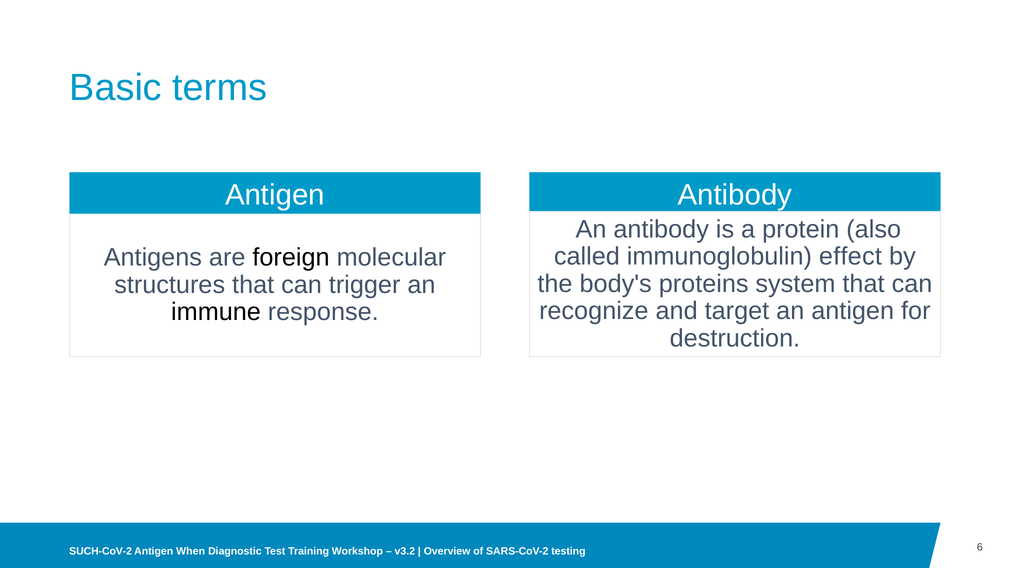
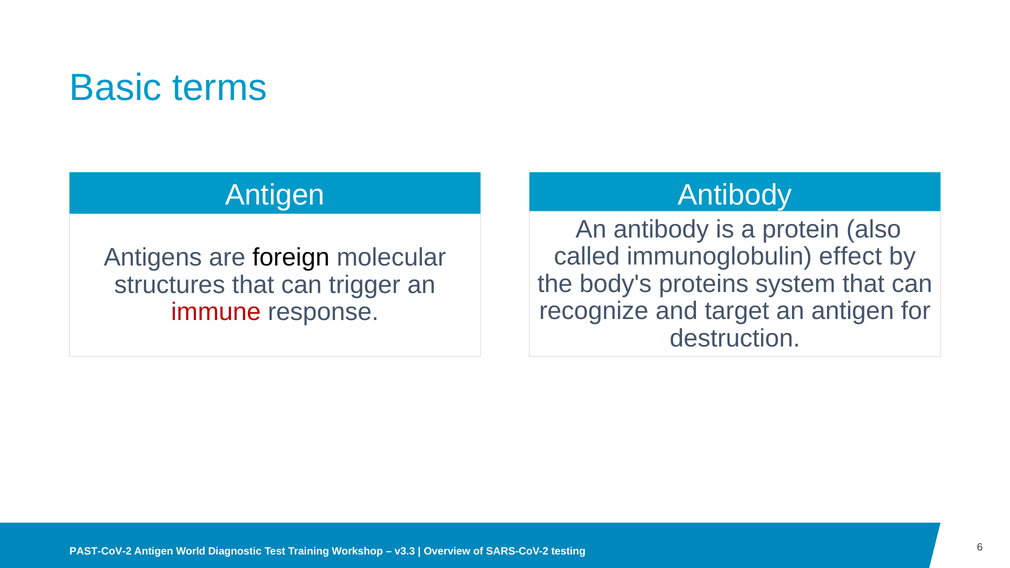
immune colour: black -> red (216, 312)
SUCH-CoV-2: SUCH-CoV-2 -> PAST-CoV-2 (101, 551)
When: When -> World (191, 551)
v3.2: v3.2 -> v3.3 (405, 551)
